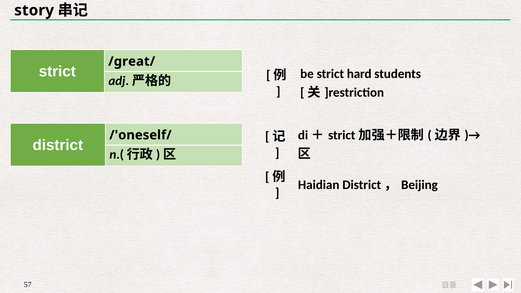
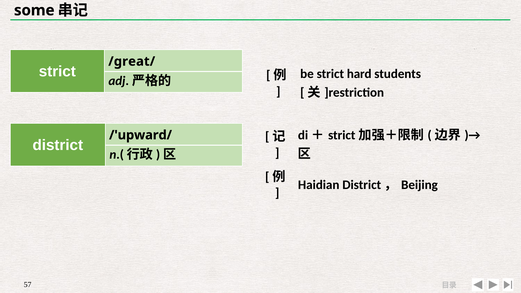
story: story -> some (34, 10)
/'oneself/: /'oneself/ -> /'upward/ (141, 135)
